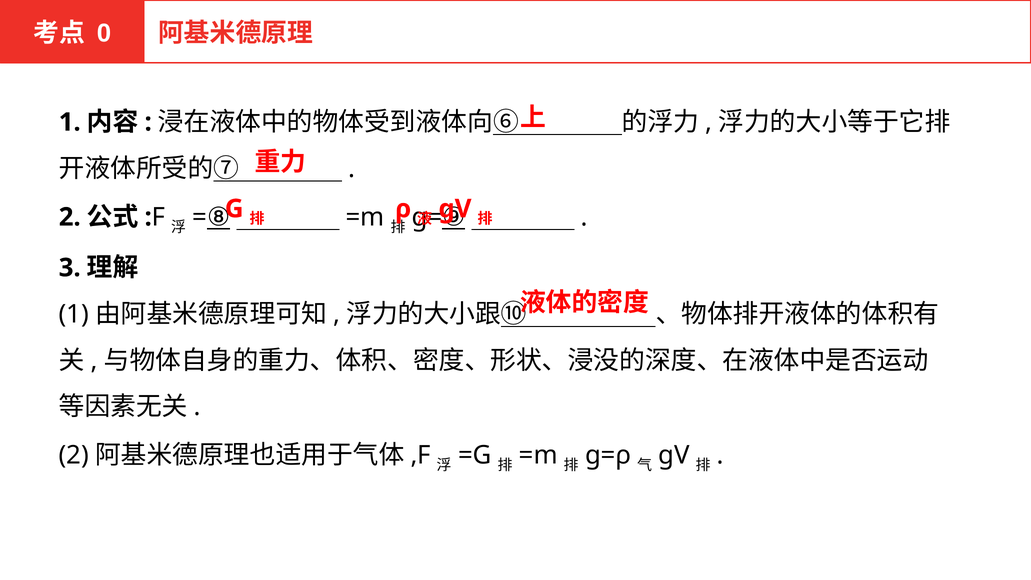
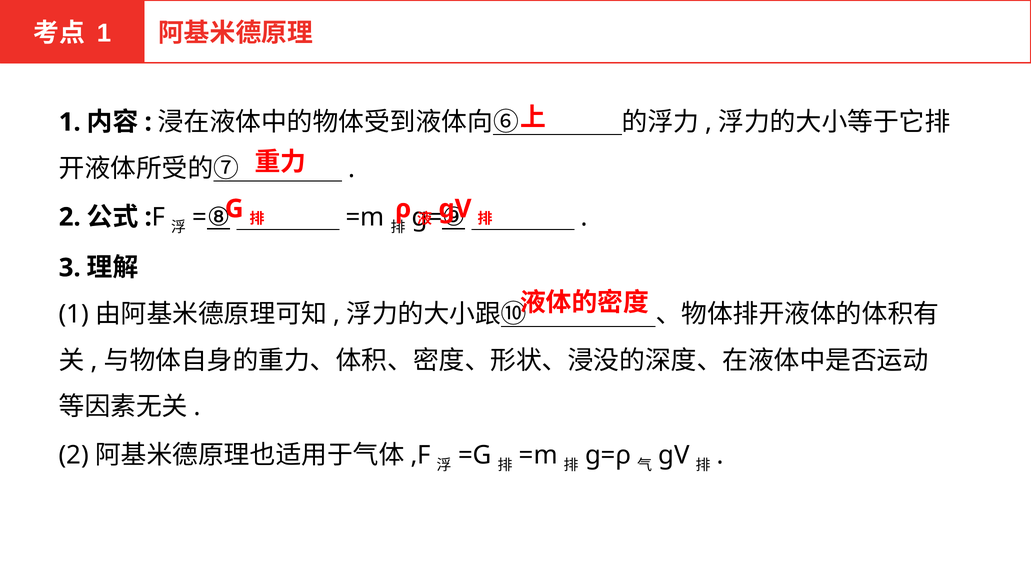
0: 0 -> 1 (104, 33)
